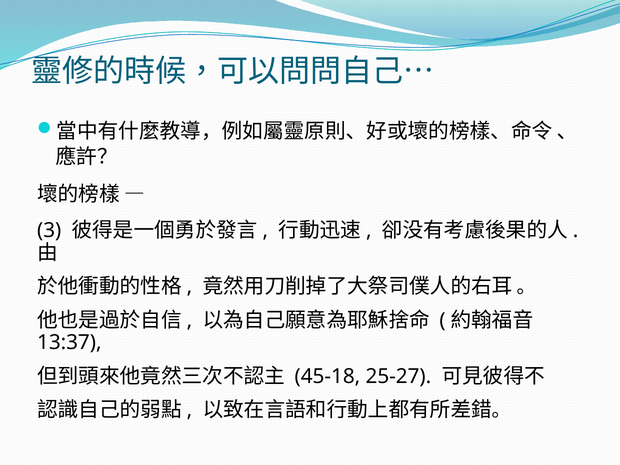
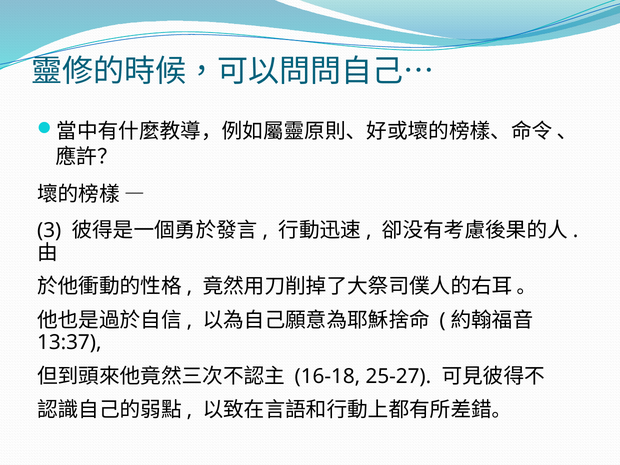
45-18: 45-18 -> 16-18 (327, 376)
